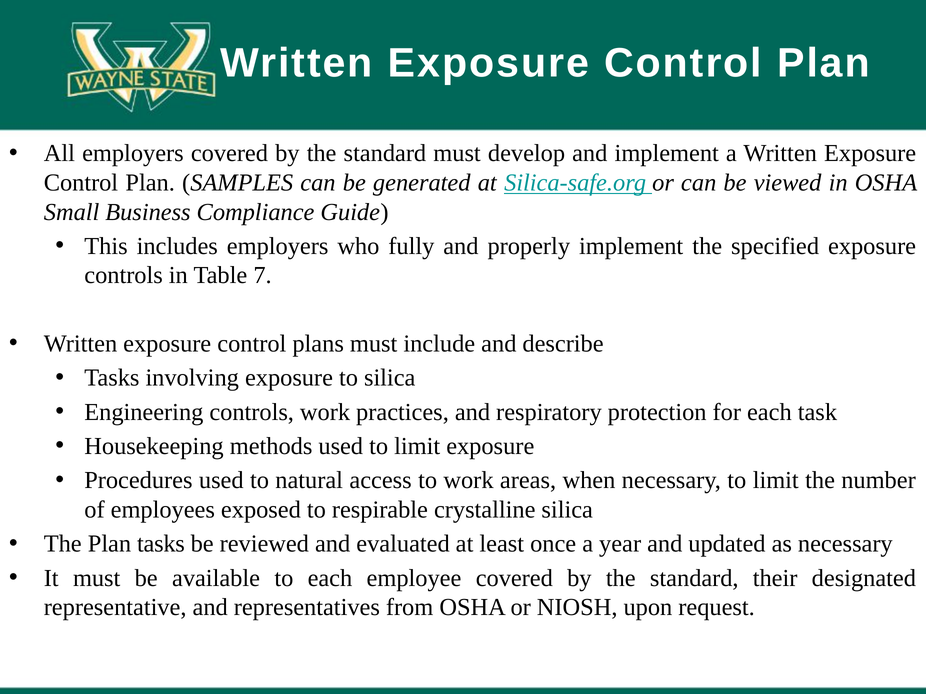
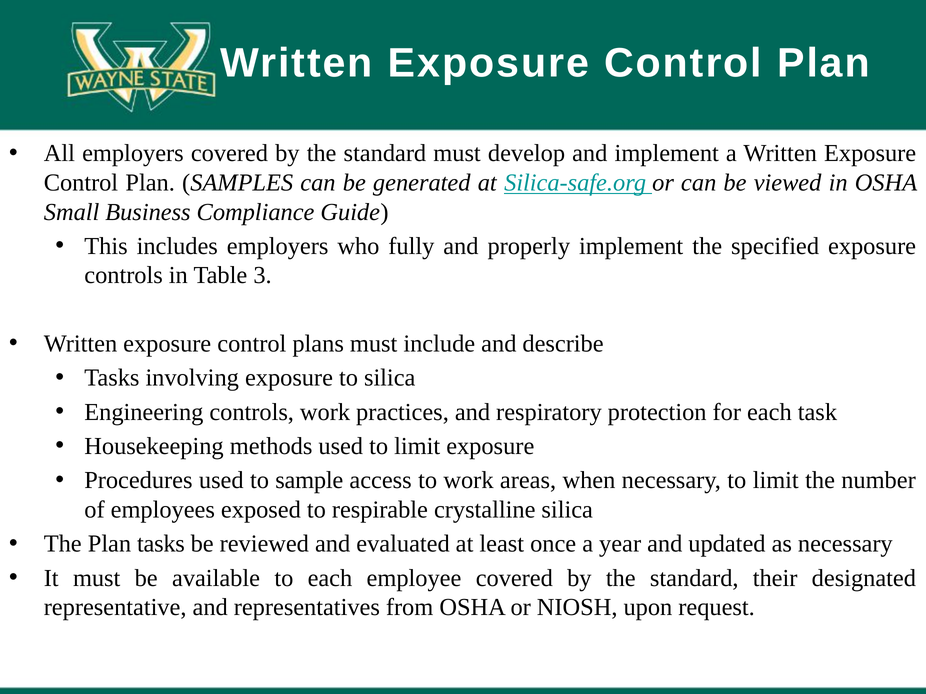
7: 7 -> 3 (263, 276)
natural: natural -> sample (309, 481)
